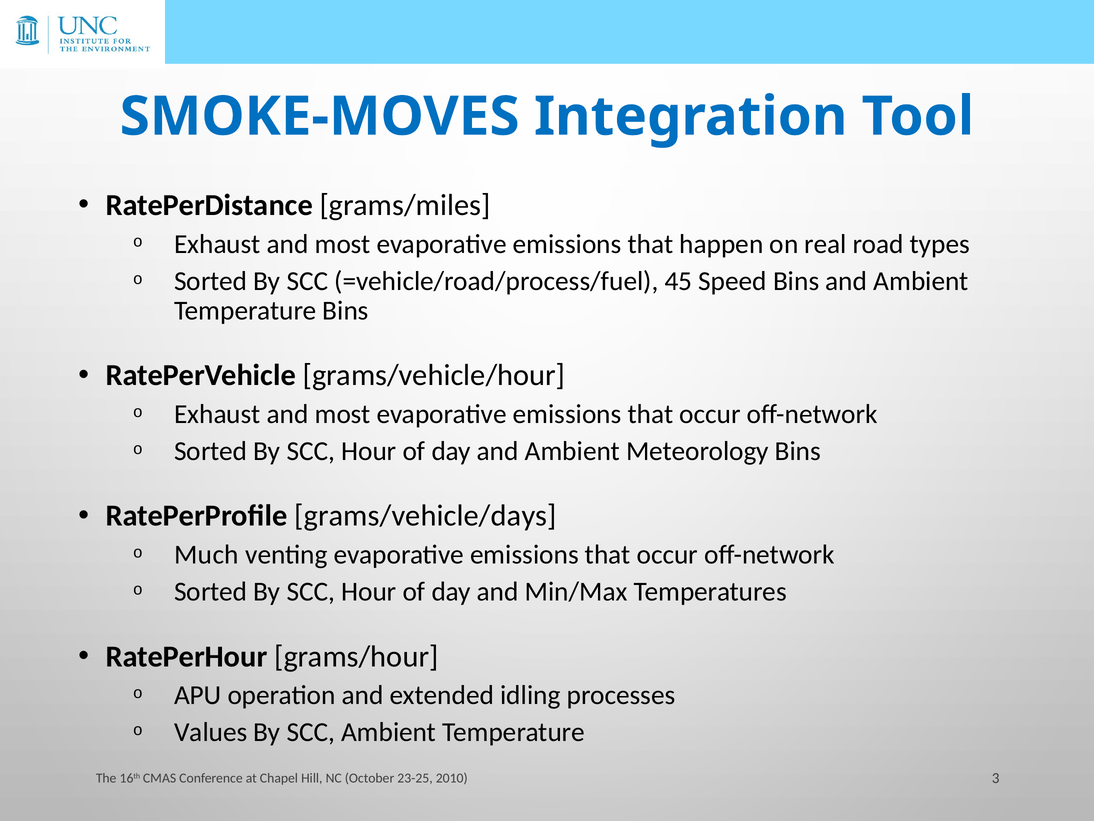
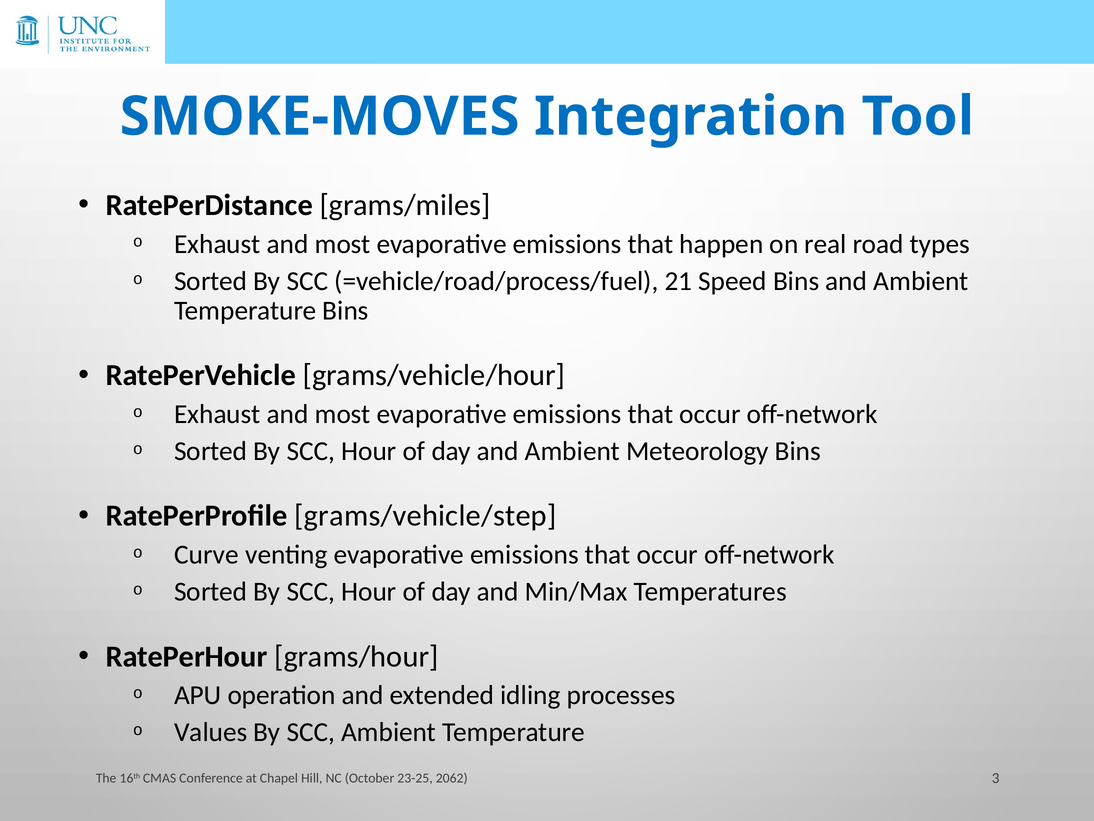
45: 45 -> 21 (678, 281)
grams/vehicle/days: grams/vehicle/days -> grams/vehicle/step (425, 516)
Much: Much -> Curve (207, 554)
2010: 2010 -> 2062 (452, 778)
